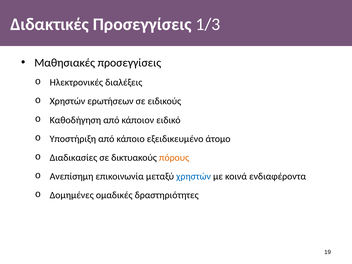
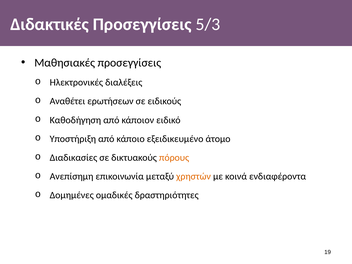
1/3: 1/3 -> 5/3 (208, 24)
Χρηστών: Χρηστών -> Αναθέτει (67, 101)
χρηστών colour: blue -> orange (194, 176)
